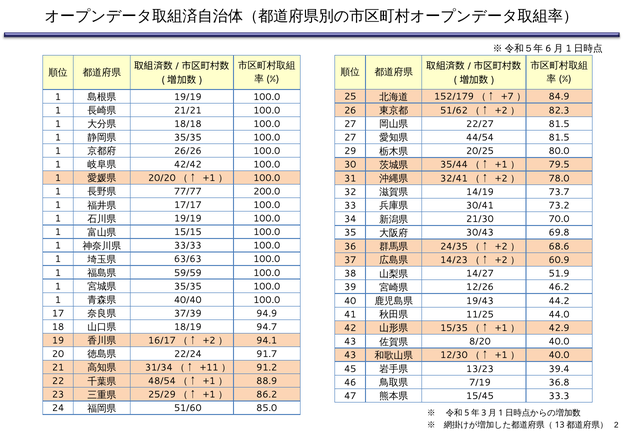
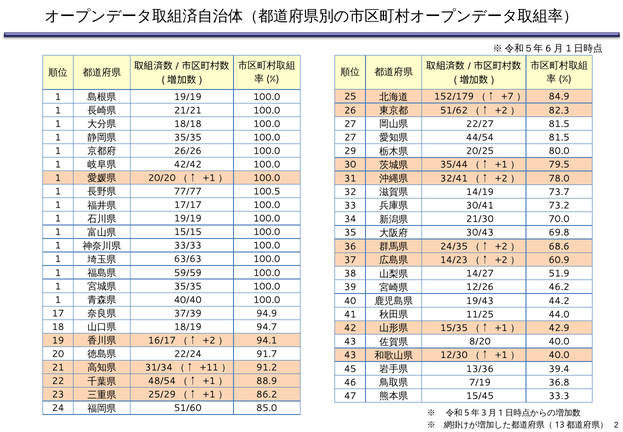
200.0: 200.0 -> 100.5 (267, 191)
13/23: 13/23 -> 13/36 (480, 368)
